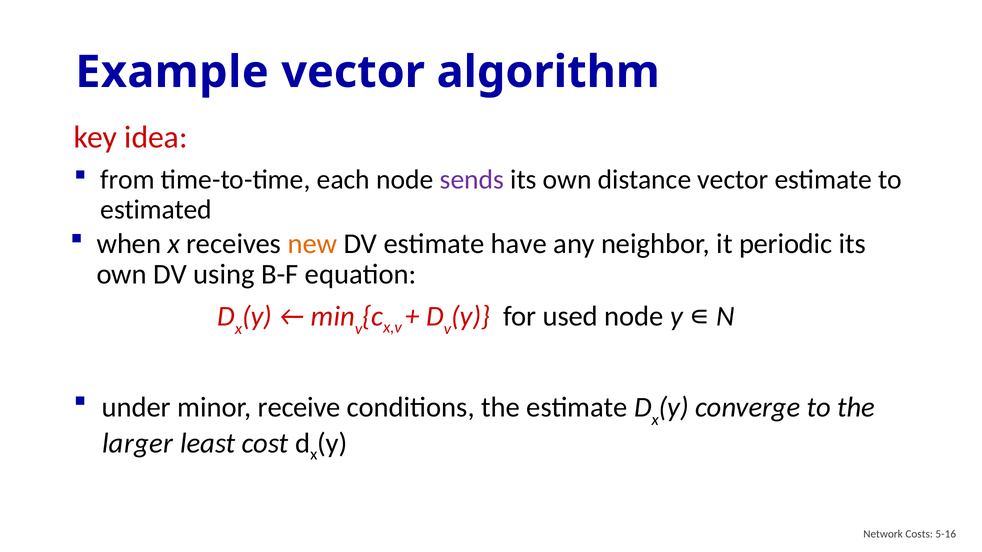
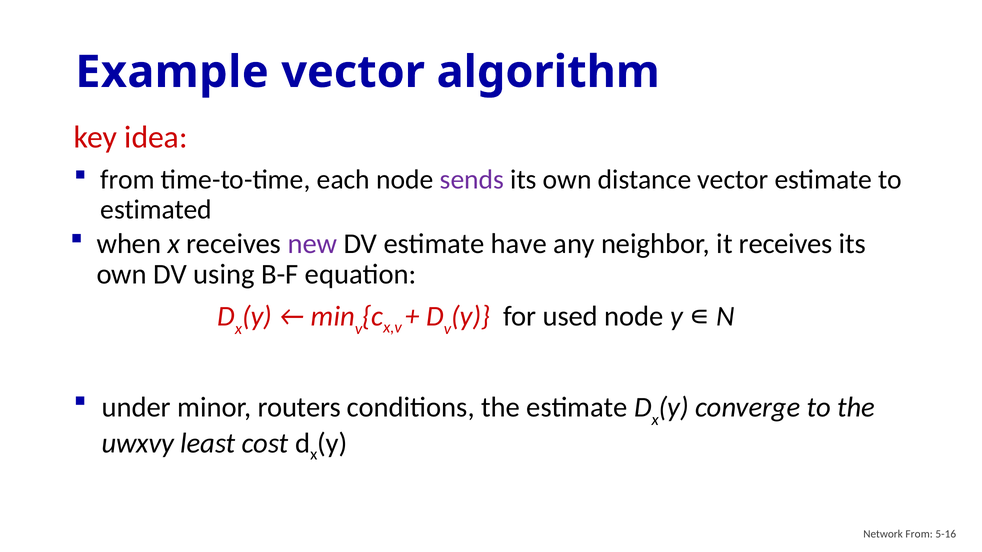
new colour: orange -> purple (312, 244)
it periodic: periodic -> receives (786, 244)
receive: receive -> routers (299, 408)
larger: larger -> uwxvy (138, 444)
Network Costs: Costs -> From (919, 534)
